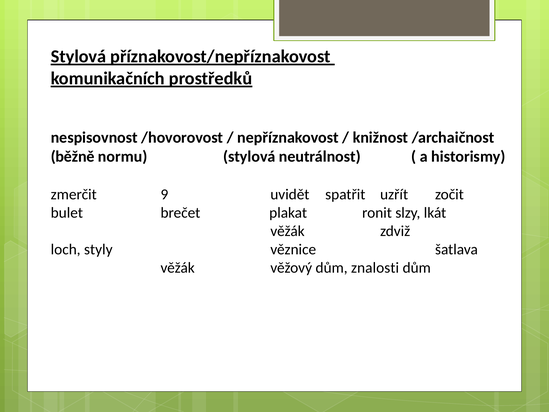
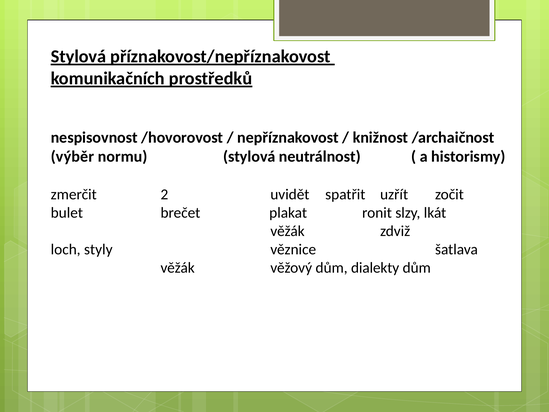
běžně: běžně -> výběr (72, 157)
9: 9 -> 2 (164, 195)
znalosti: znalosti -> dialekty (375, 268)
